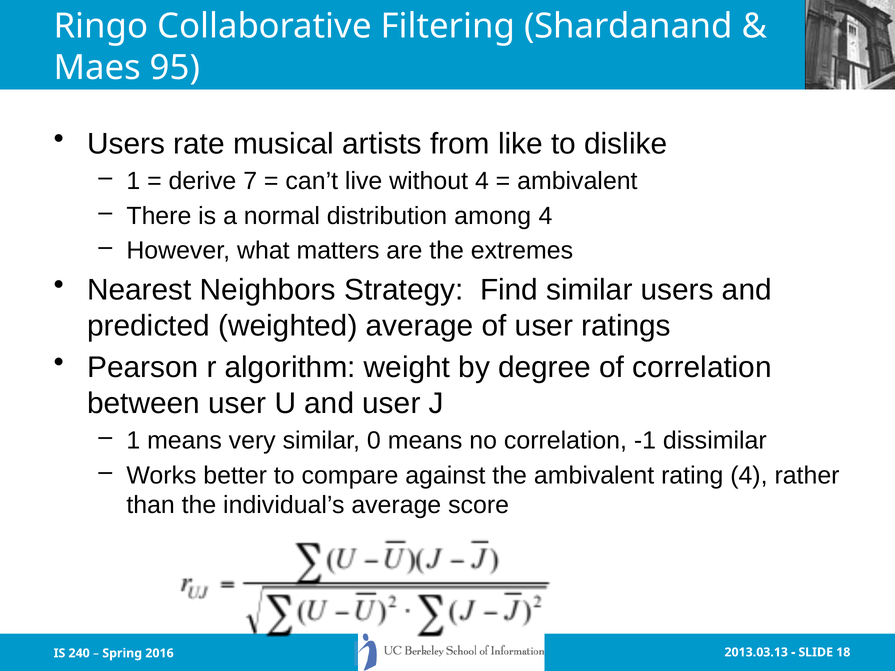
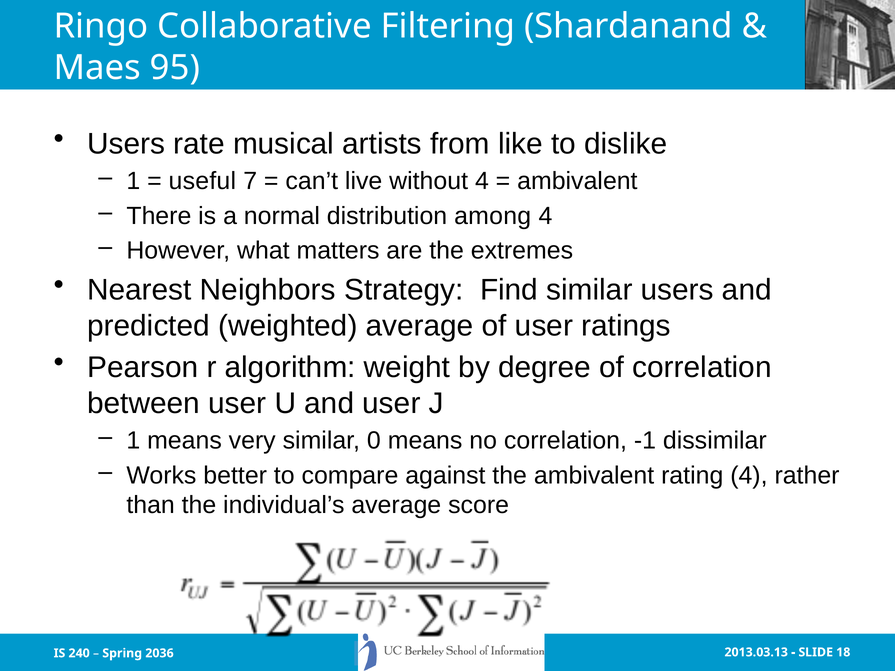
derive: derive -> useful (202, 181)
2016: 2016 -> 2036 (159, 653)
